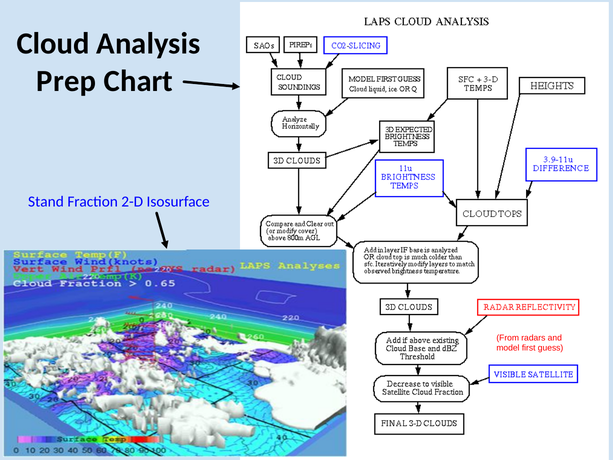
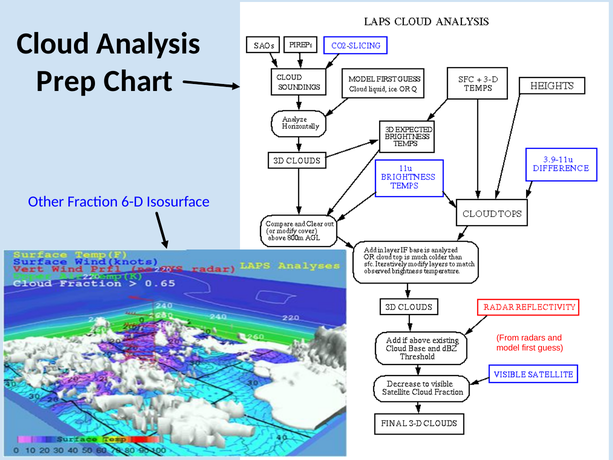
Stand: Stand -> Other (46, 202)
2-D: 2-D -> 6-D (132, 202)
